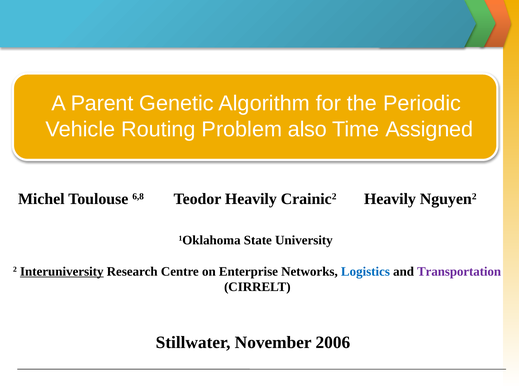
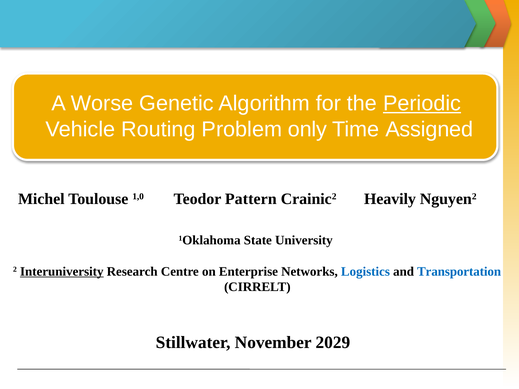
Parent: Parent -> Worse (102, 104)
Periodic underline: none -> present (422, 104)
also: also -> only (307, 129)
6,8: 6,8 -> 1,0 (138, 197)
Teodor Heavily: Heavily -> Pattern (251, 199)
Transportation colour: purple -> blue (459, 272)
2006: 2006 -> 2029 (333, 343)
